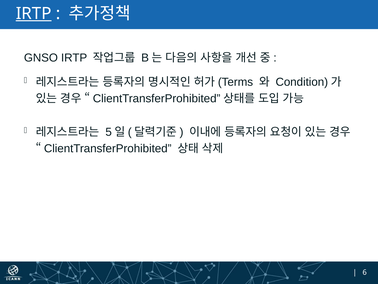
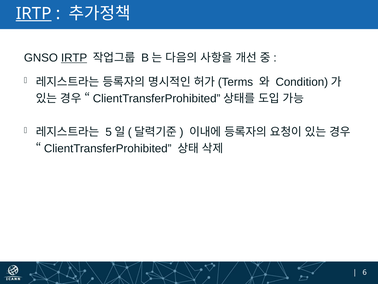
IRTP underline: none -> present (74, 58)
